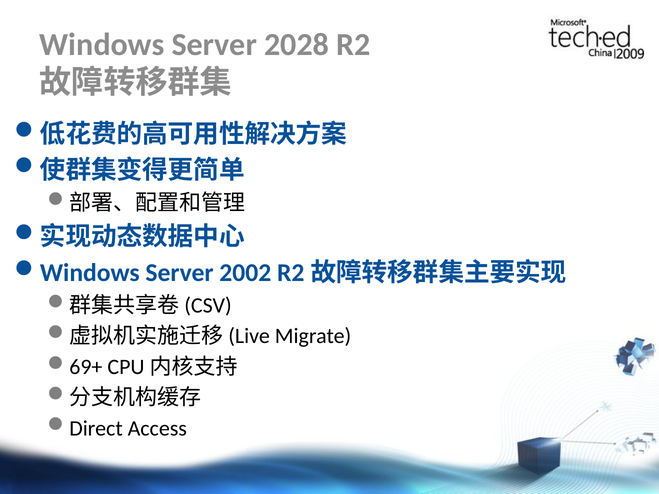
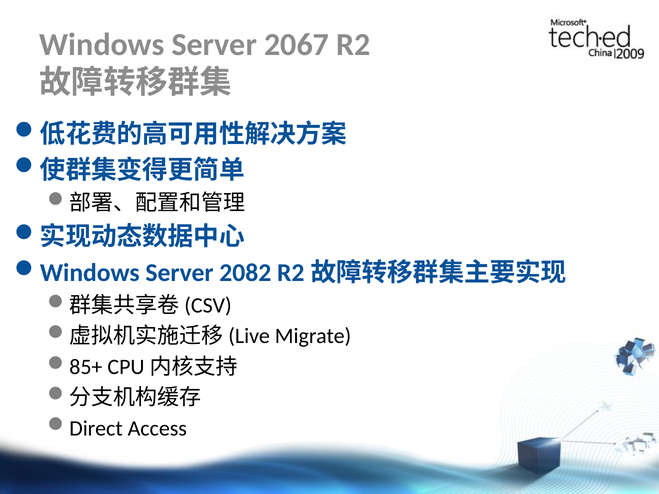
2028: 2028 -> 2067 (297, 45)
2002: 2002 -> 2082 (245, 273)
69+: 69+ -> 85+ (86, 367)
